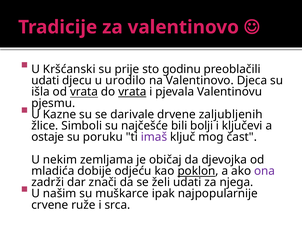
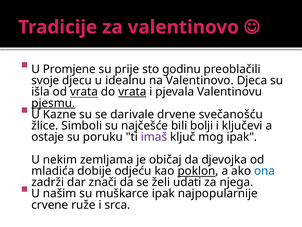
Kršćanski: Kršćanski -> Promjene (69, 69)
udati: udati -> svoje (45, 80)
urodilo: urodilo -> idealnu (126, 80)
pjesmu underline: none -> present (53, 103)
zaljubljenih: zaljubljenih -> svečanošću (231, 114)
mog čast: čast -> ipak (242, 137)
ona colour: purple -> blue (265, 171)
